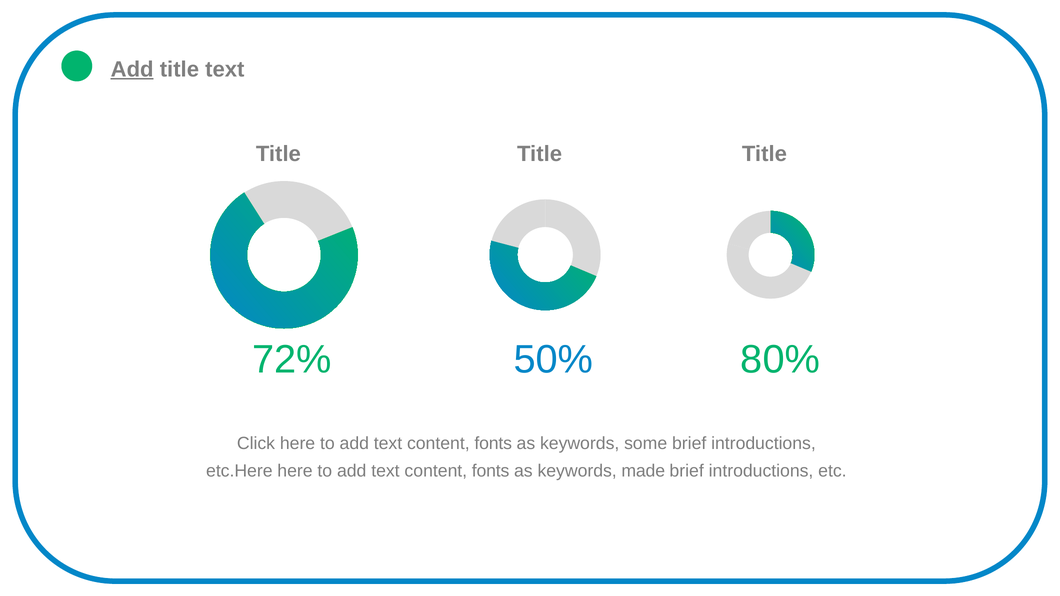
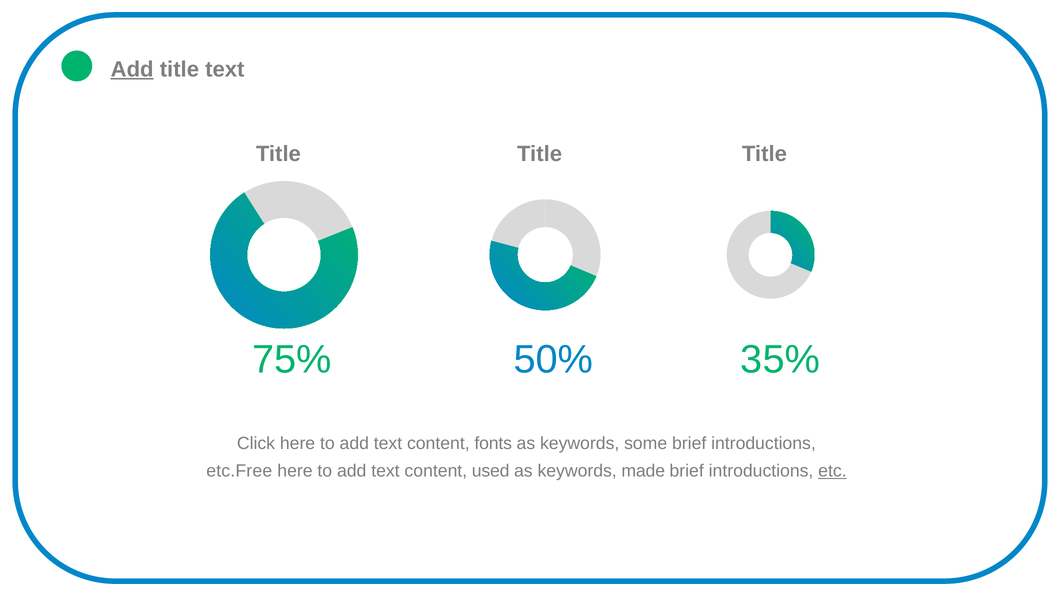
72%: 72% -> 75% (292, 360)
80%: 80% -> 35% (780, 360)
etc.Here: etc.Here -> etc.Free (239, 471)
fonts: fonts -> used (491, 471)
etc underline: none -> present (832, 471)
